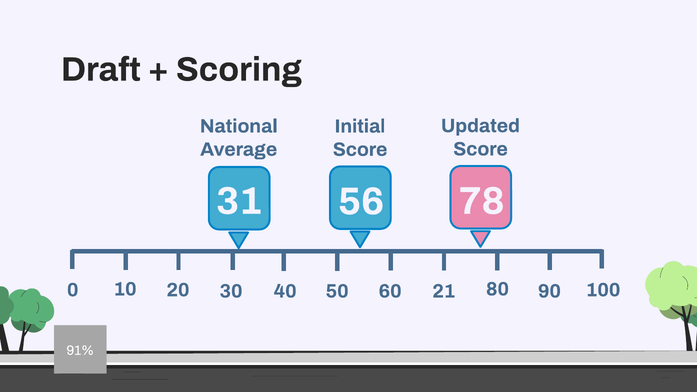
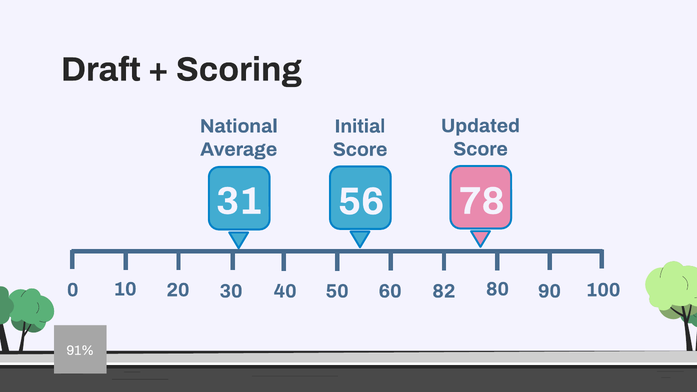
21: 21 -> 82 (444, 291)
